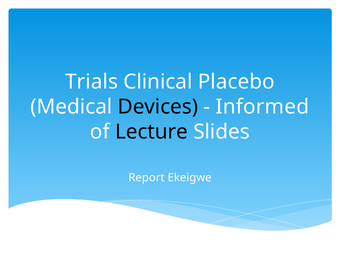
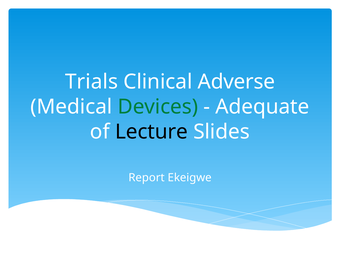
Placebo: Placebo -> Adverse (236, 82)
Devices colour: black -> green (158, 107)
Informed: Informed -> Adequate (262, 107)
